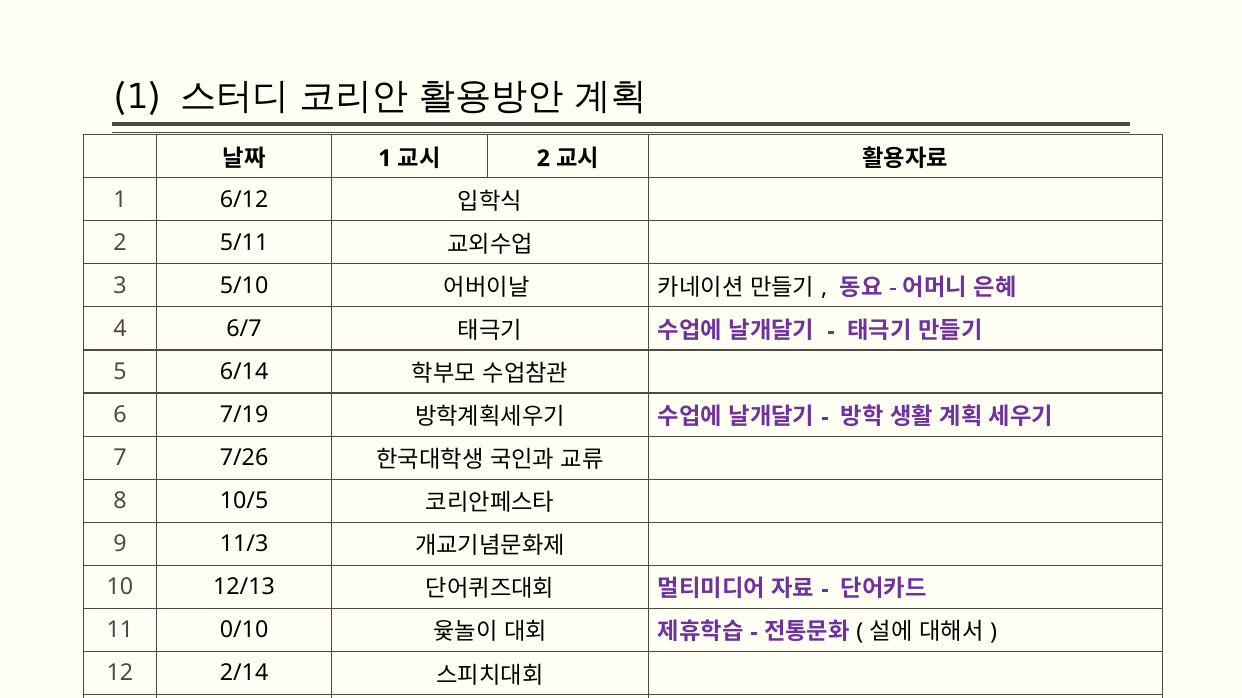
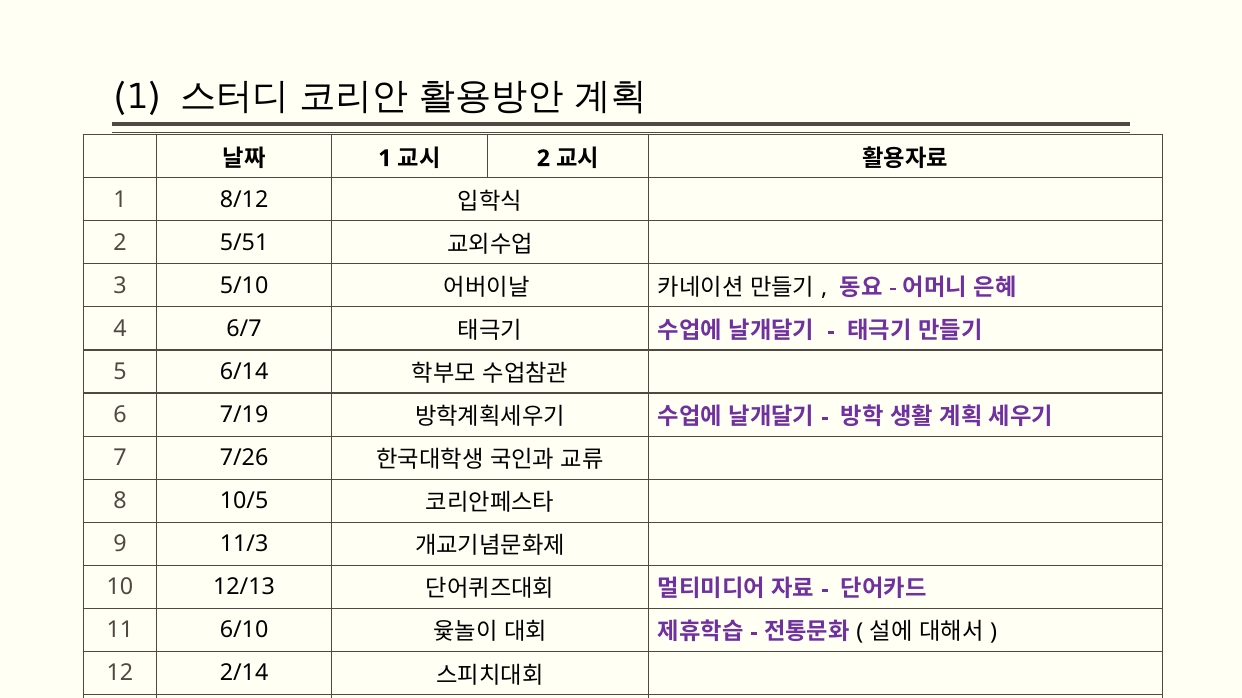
6/12: 6/12 -> 8/12 (244, 200)
5/11: 5/11 -> 5/51 (244, 243)
0/10: 0/10 -> 6/10 (244, 631)
